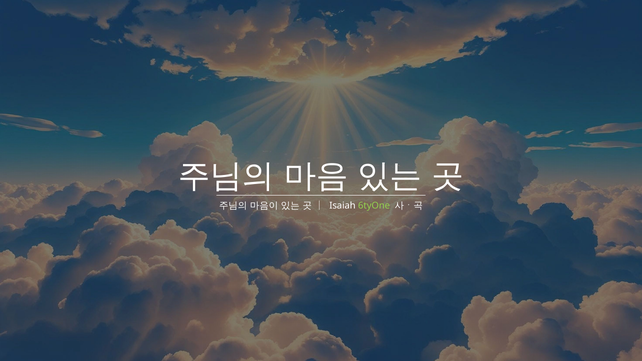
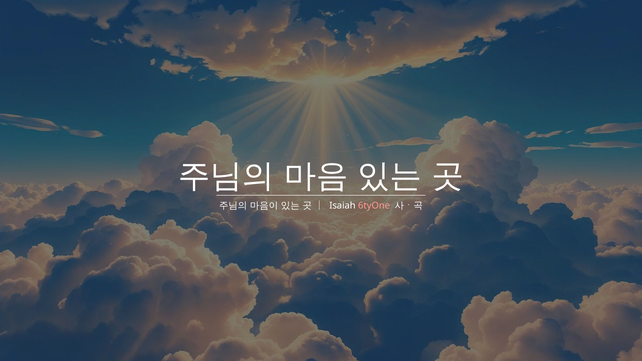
6tyOne colour: light green -> pink (374, 206)
